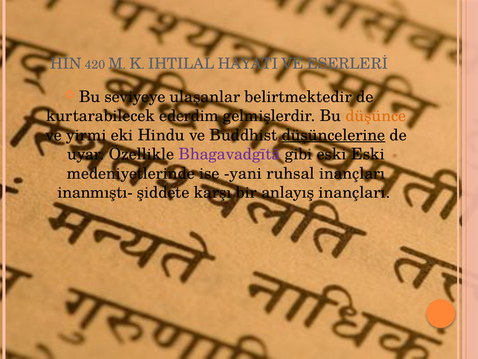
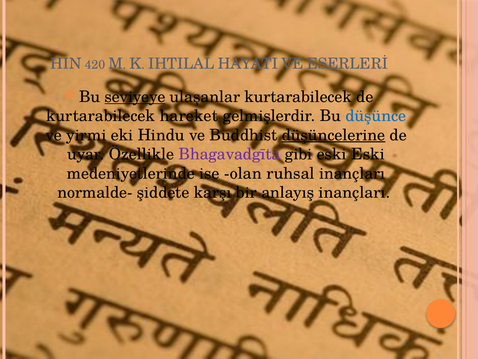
seviyeye underline: none -> present (135, 97)
ulaşanlar belirtmektedir: belirtmektedir -> kurtarabilecek (298, 97)
ederdim: ederdim -> hareket (189, 116)
düşünce colour: orange -> blue (376, 116)
yani: yani -> olan (243, 173)
inanmıştı-: inanmıştı- -> normalde- (95, 192)
